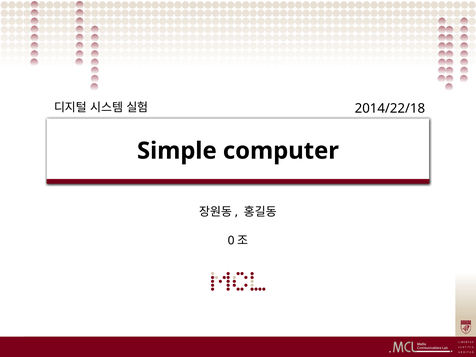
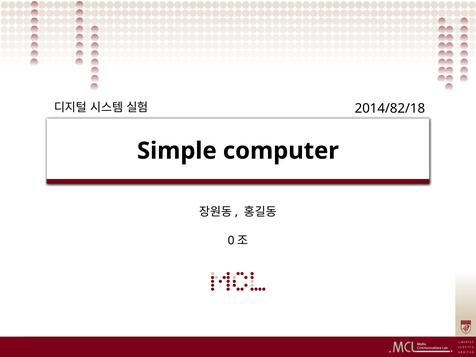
2014/22/18: 2014/22/18 -> 2014/82/18 (390, 108)
